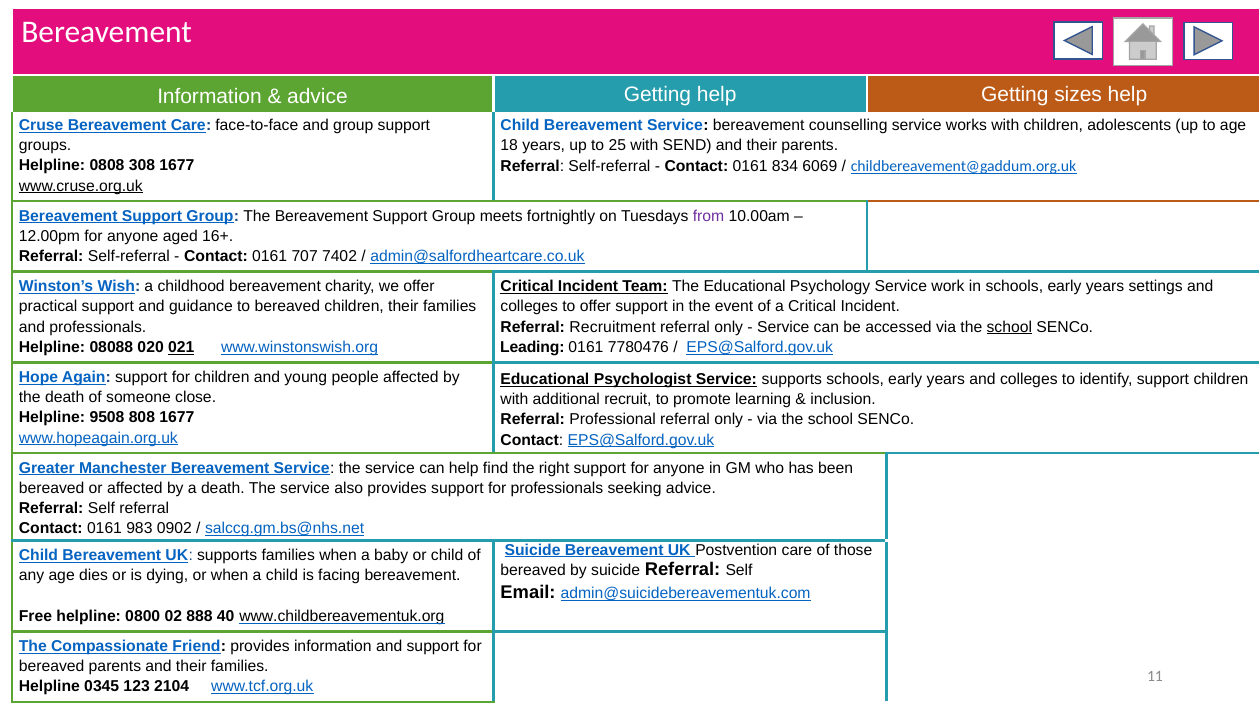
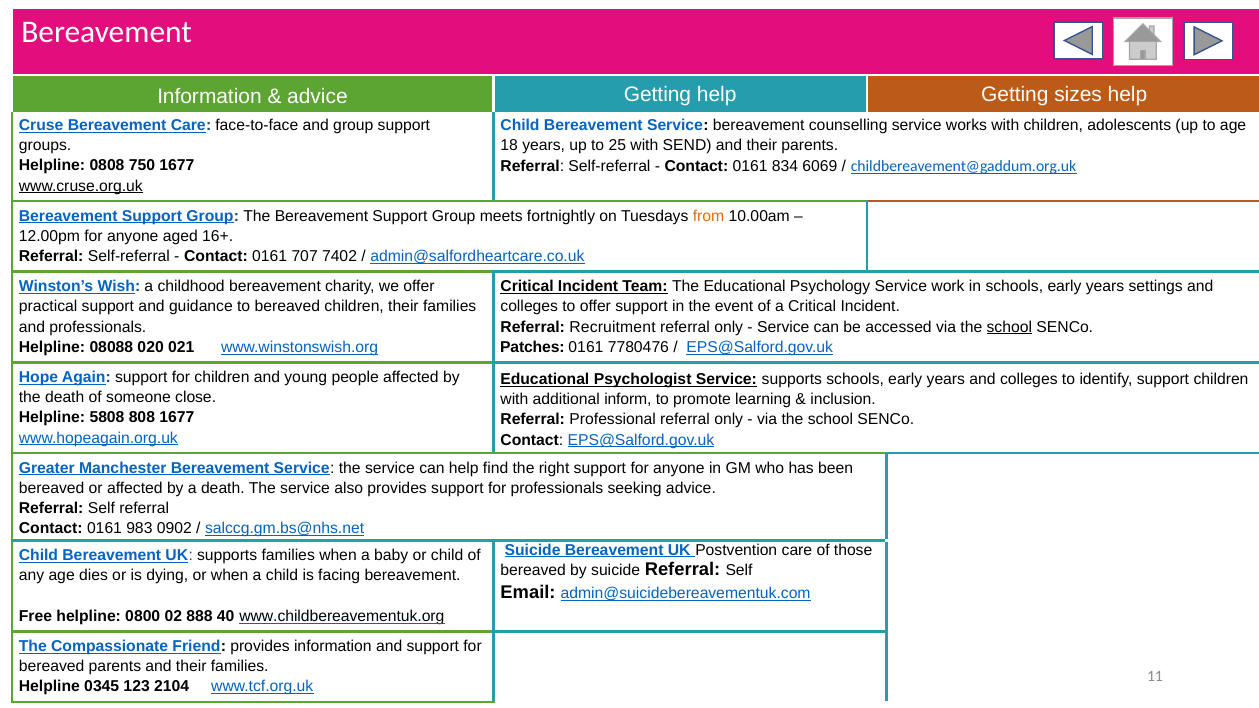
308: 308 -> 750 (142, 166)
from colour: purple -> orange (709, 216)
021 underline: present -> none (181, 347)
Leading: Leading -> Patches (532, 347)
recruit: recruit -> inform (628, 399)
9508: 9508 -> 5808 (107, 418)
